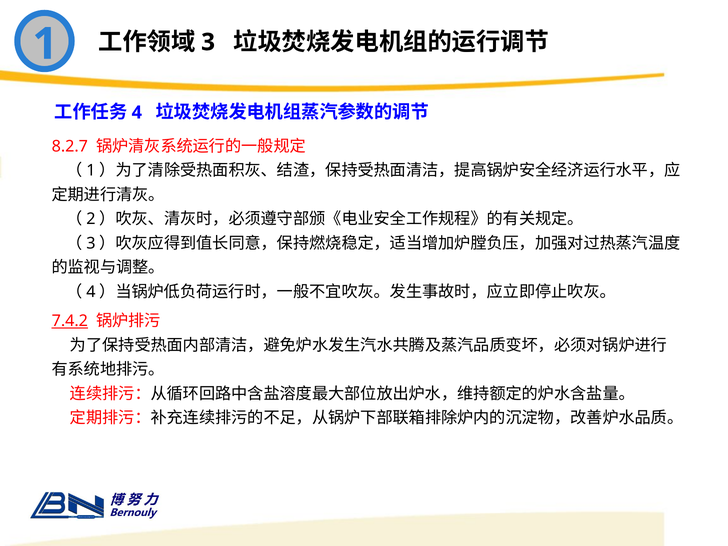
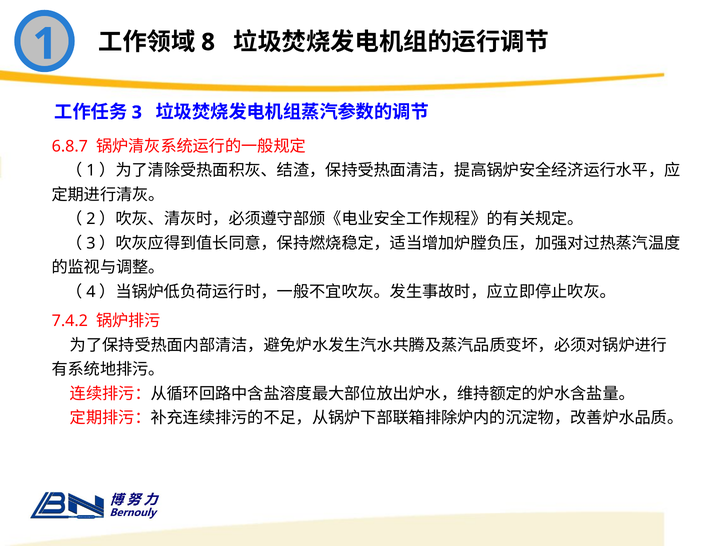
3: 3 -> 8 (208, 42)
4: 4 -> 3 (137, 112)
8.2.7: 8.2.7 -> 6.8.7 (70, 146)
7.4.2 underline: present -> none (70, 321)
